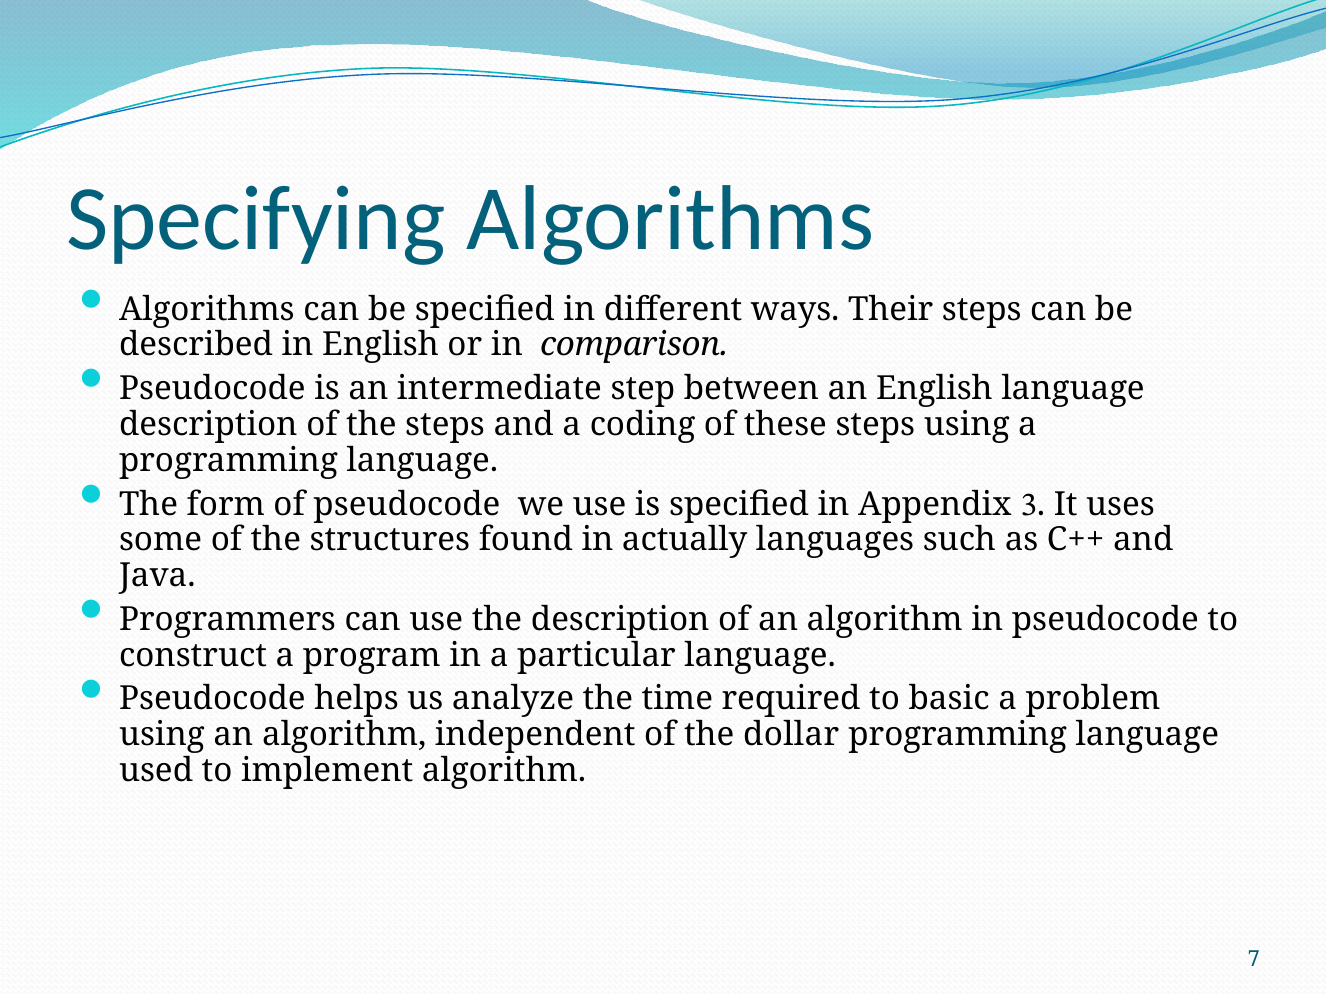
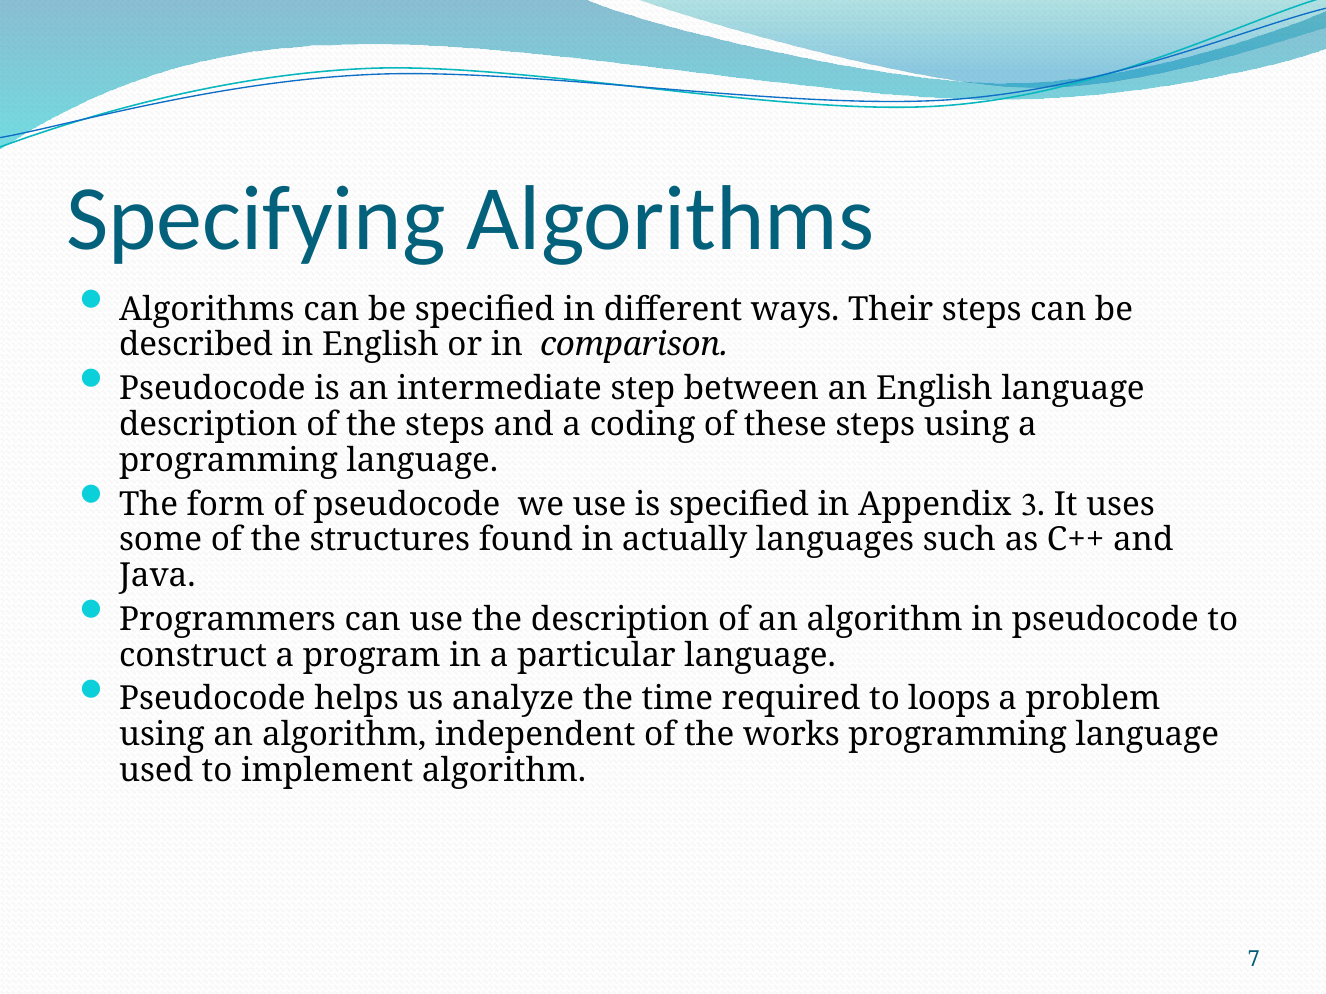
basic: basic -> loops (949, 699)
dollar: dollar -> works (792, 735)
